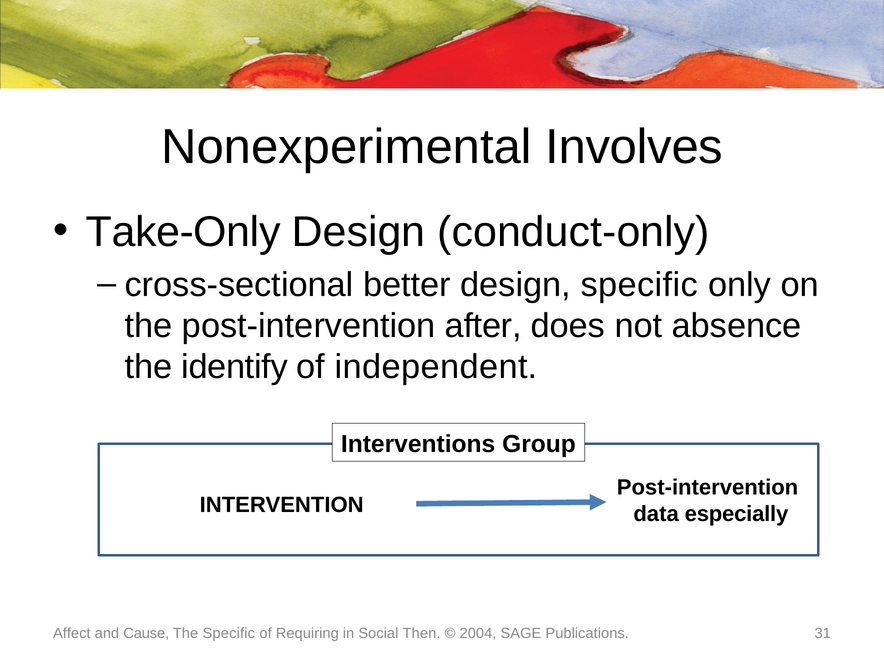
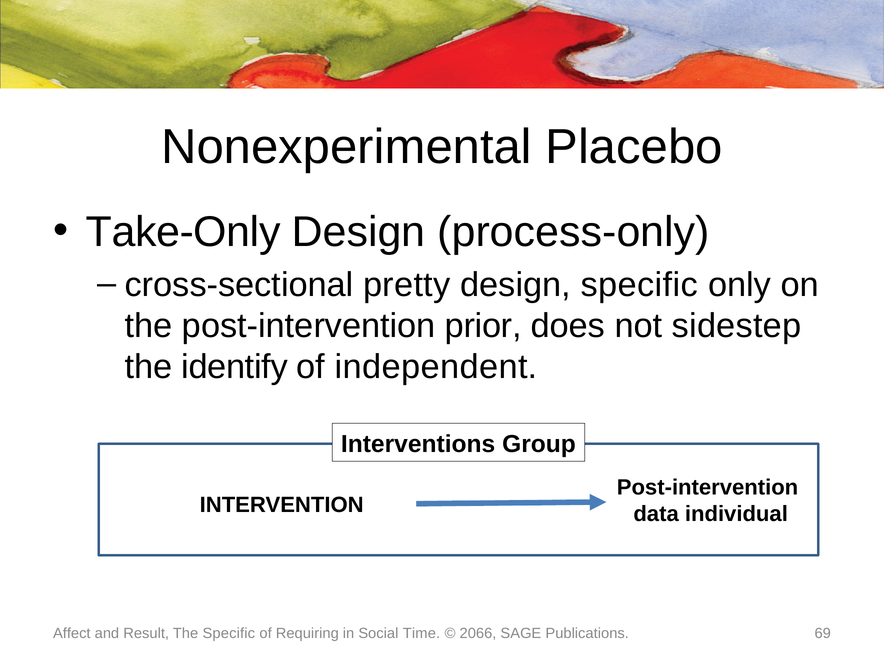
Involves: Involves -> Placebo (634, 147)
conduct-only: conduct-only -> process-only (574, 232)
better: better -> pretty (407, 285)
after: after -> prior (483, 326)
absence: absence -> sidestep (737, 326)
especially: especially -> individual (736, 514)
Cause: Cause -> Result (146, 633)
Then: Then -> Time (421, 633)
2004: 2004 -> 2066 (478, 633)
31: 31 -> 69 (823, 633)
